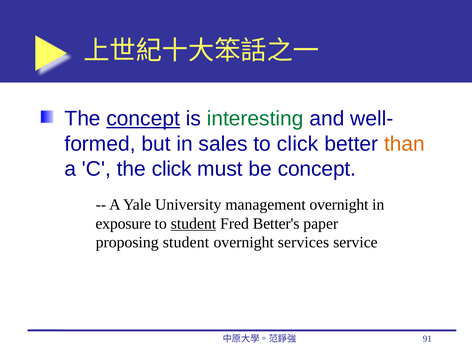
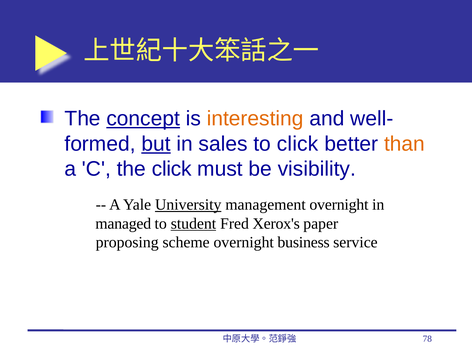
interesting colour: green -> orange (255, 119)
but underline: none -> present (156, 144)
be concept: concept -> visibility (317, 169)
University underline: none -> present (188, 205)
exposure: exposure -> managed (123, 224)
Better's: Better's -> Xerox's (276, 224)
proposing student: student -> scheme (186, 242)
services: services -> business (304, 242)
91: 91 -> 78 (427, 339)
